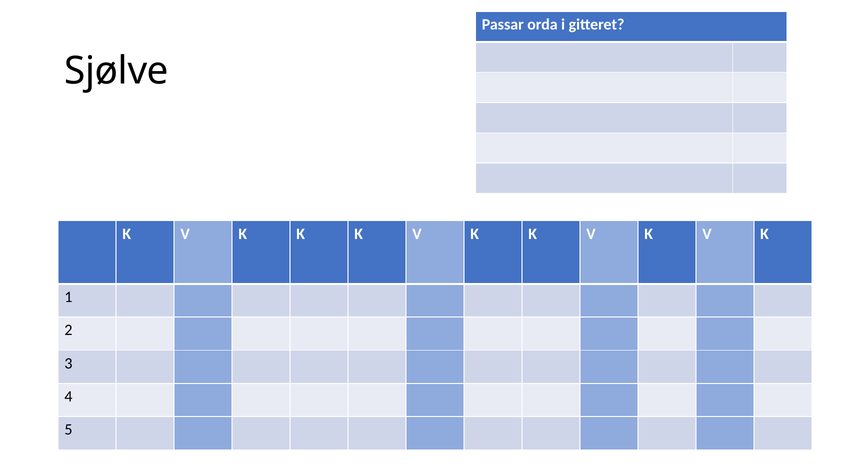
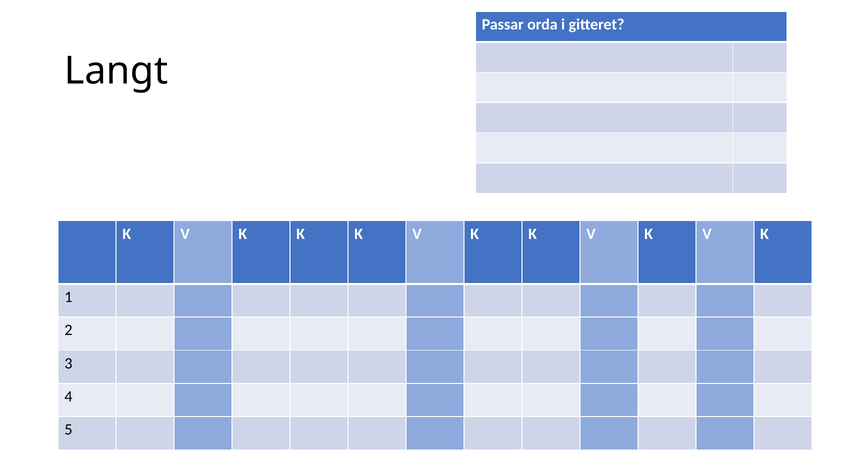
Sjølve: Sjølve -> Langt (116, 71)
